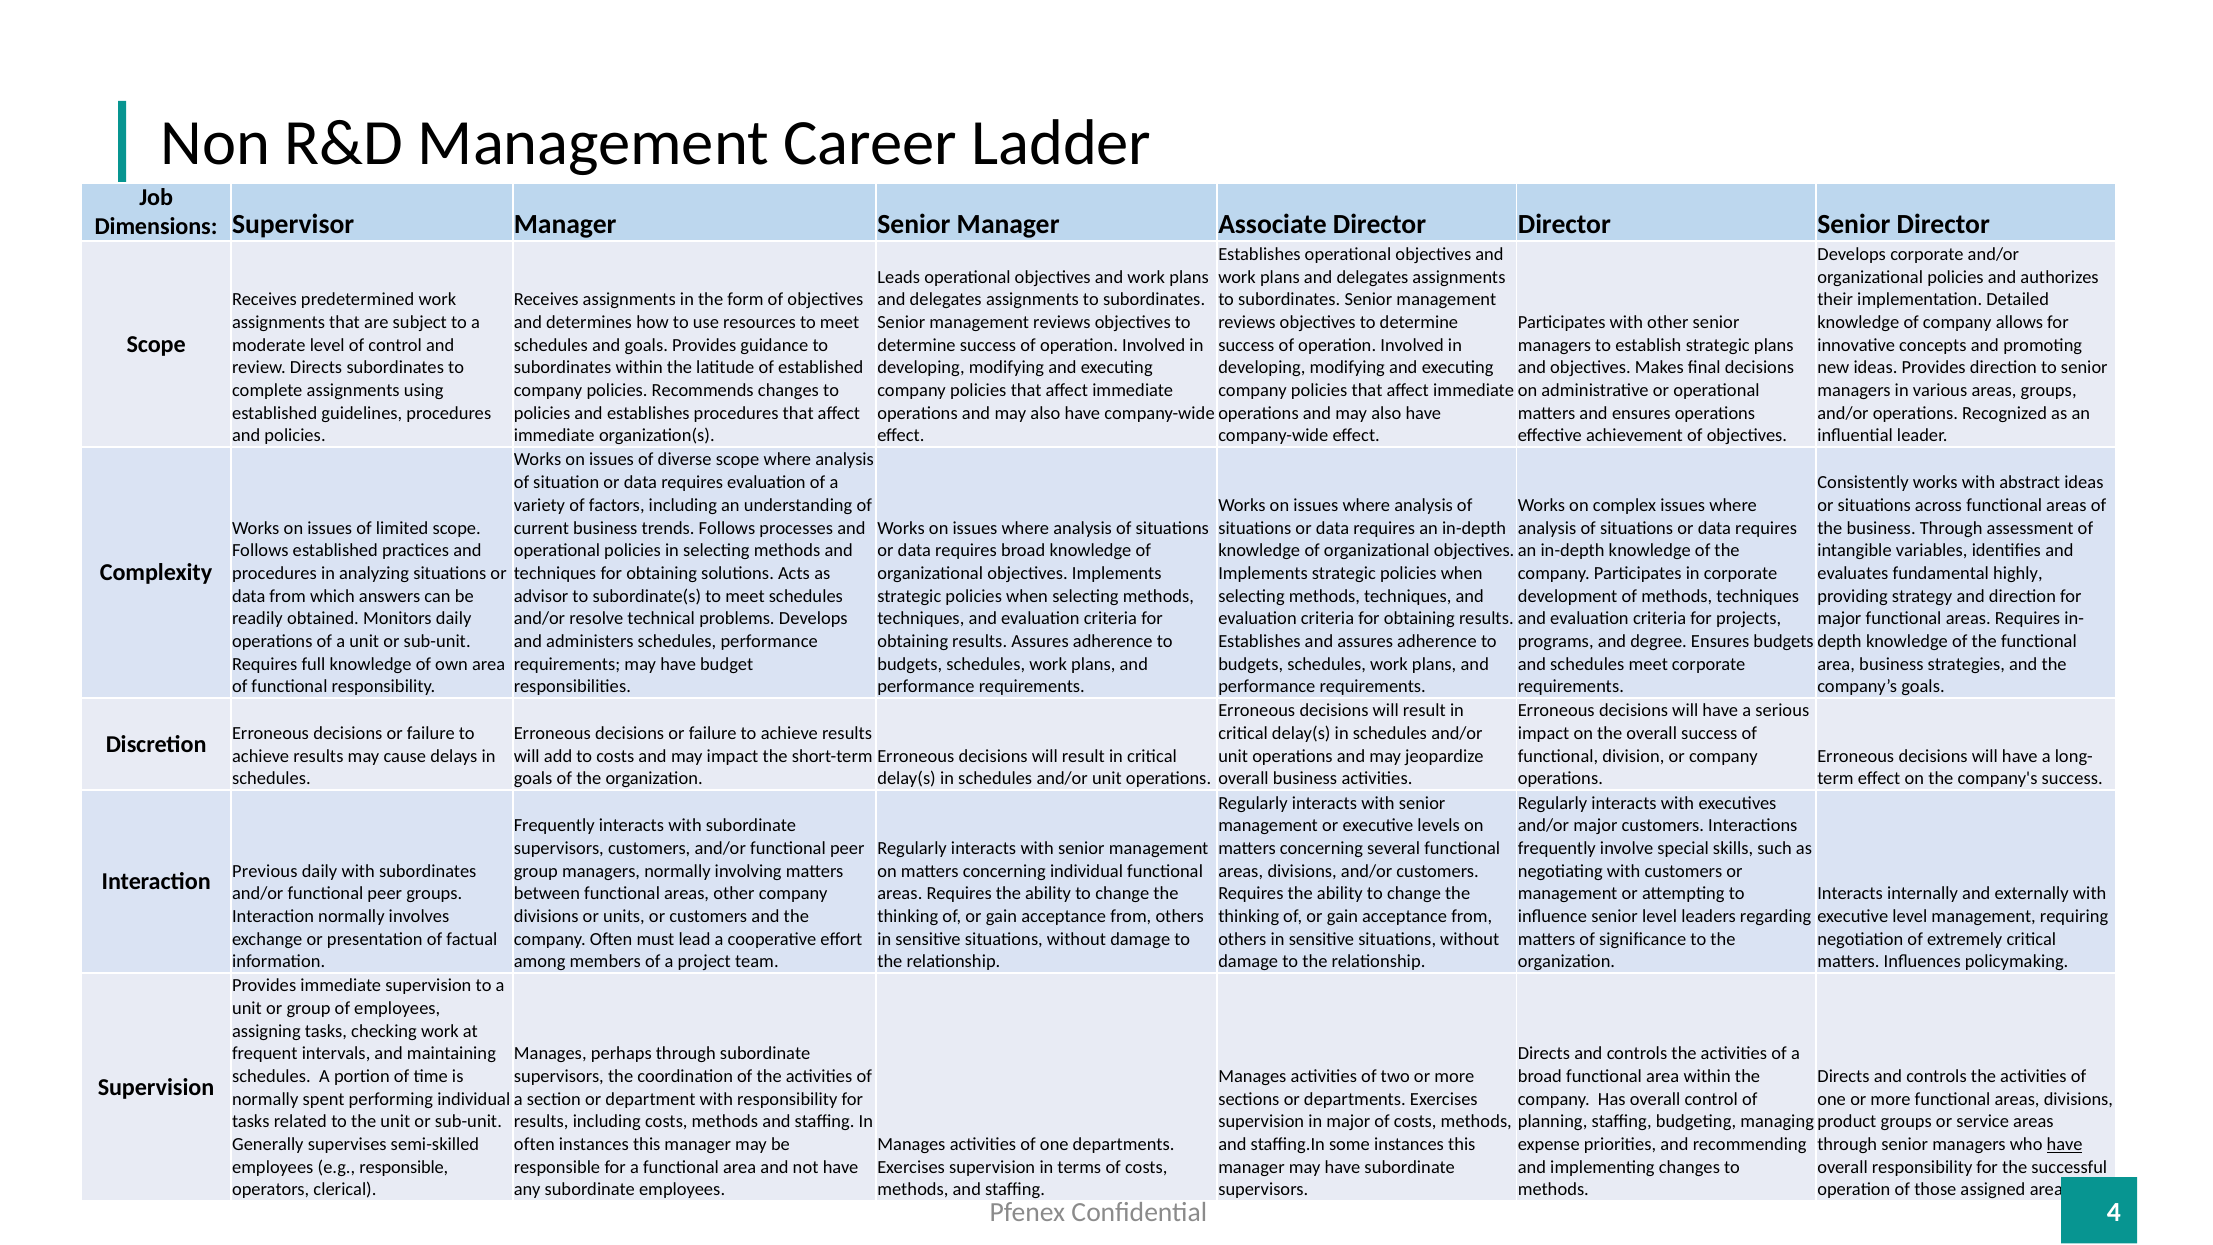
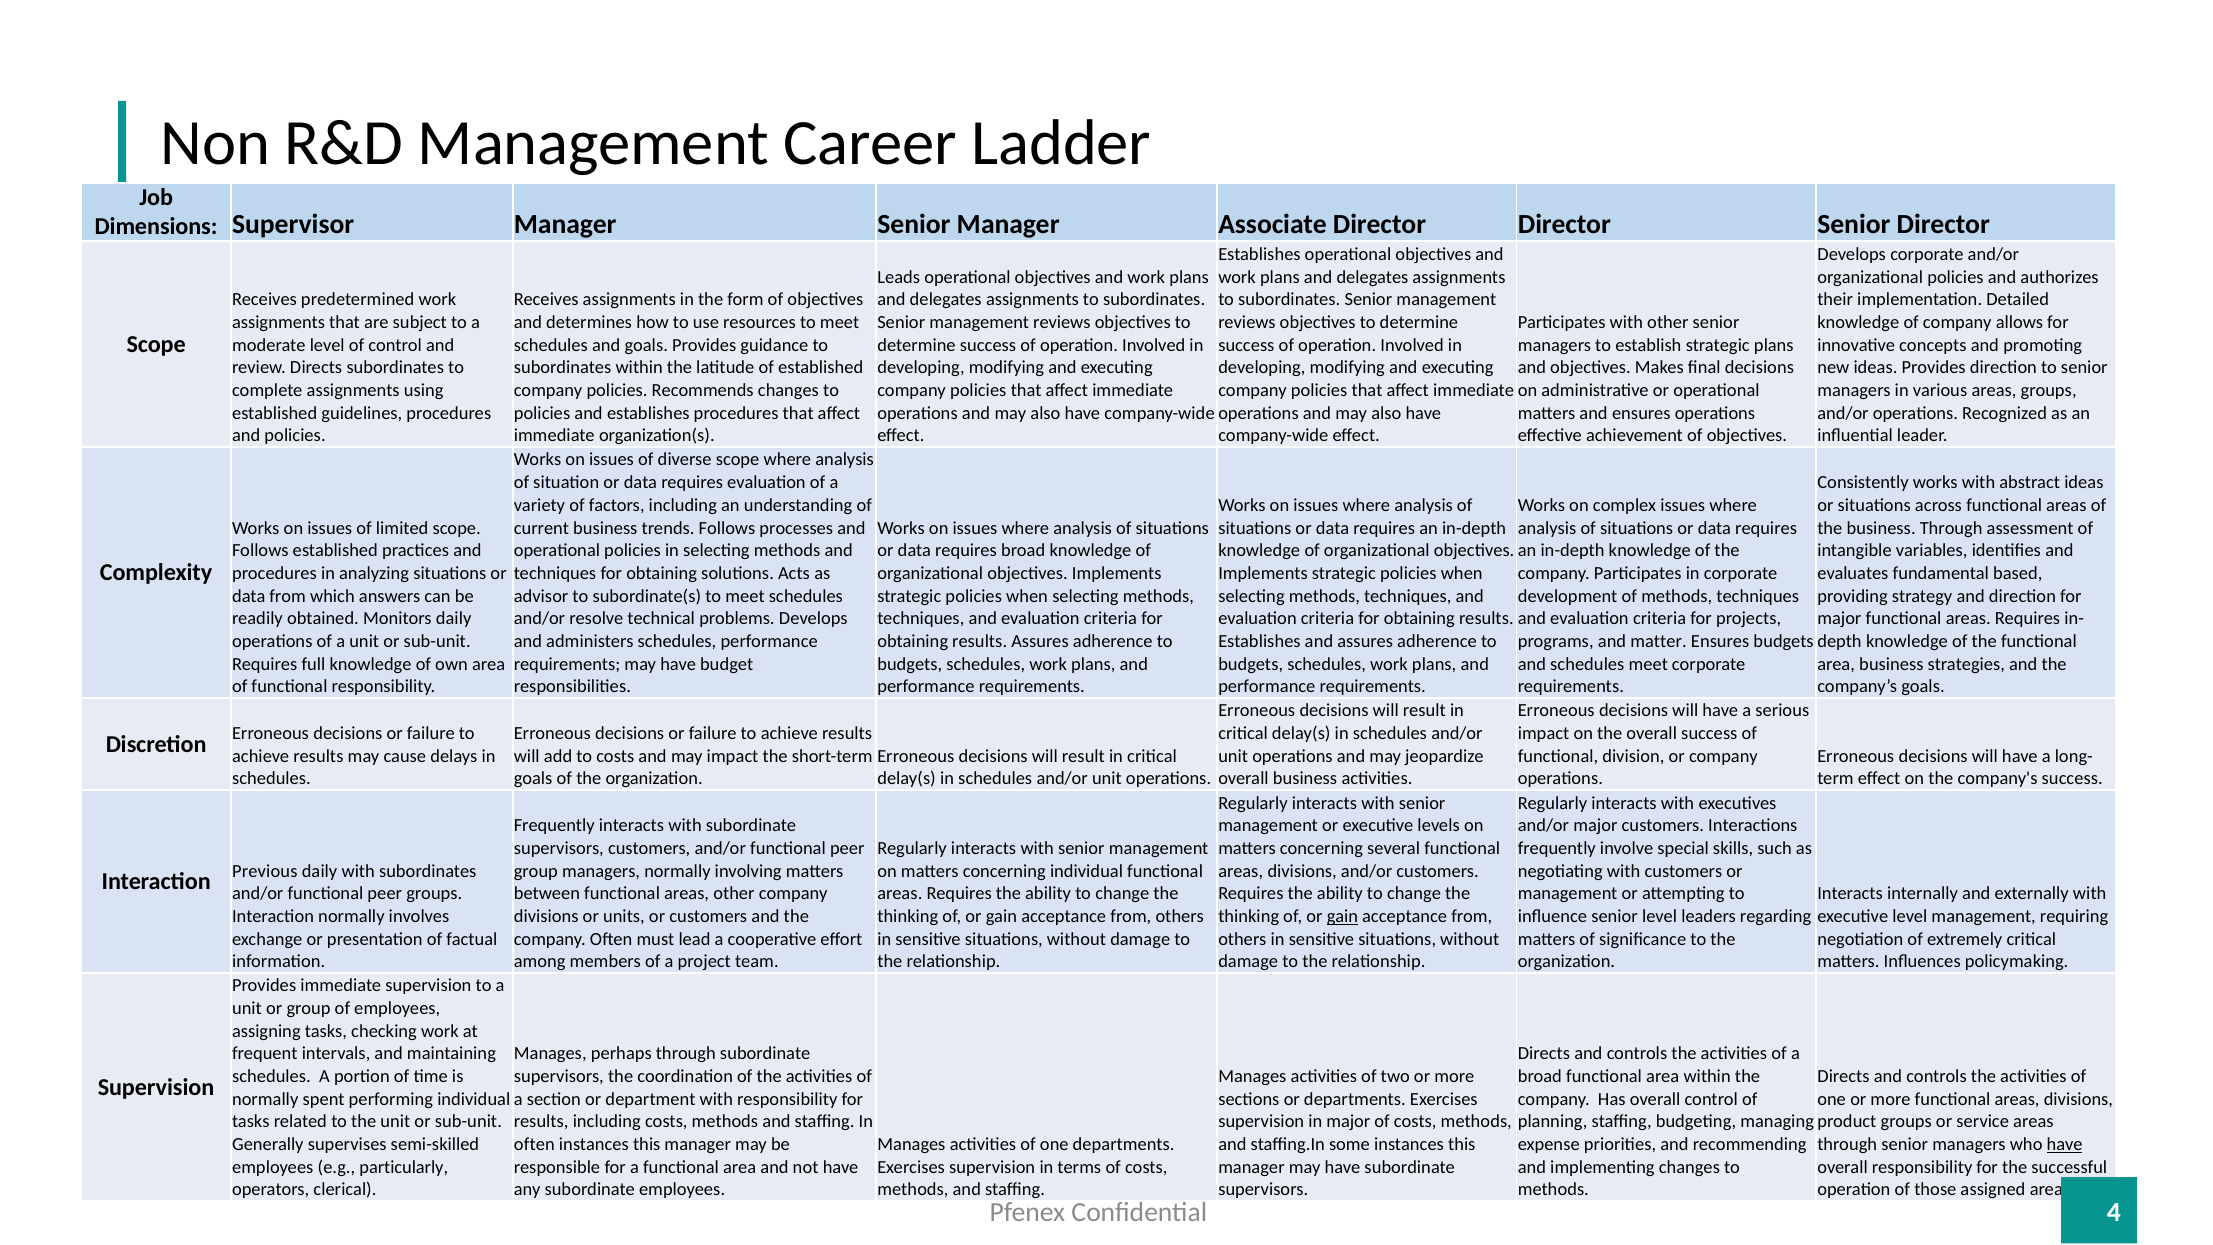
highly: highly -> based (2018, 573)
degree: degree -> matter (1659, 641)
gain underline: none -> present (1342, 916)
e.g responsible: responsible -> particularly (404, 1167)
